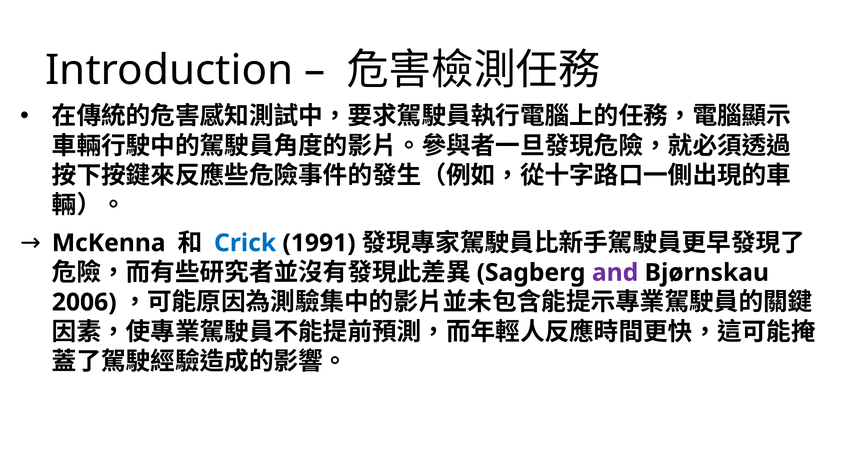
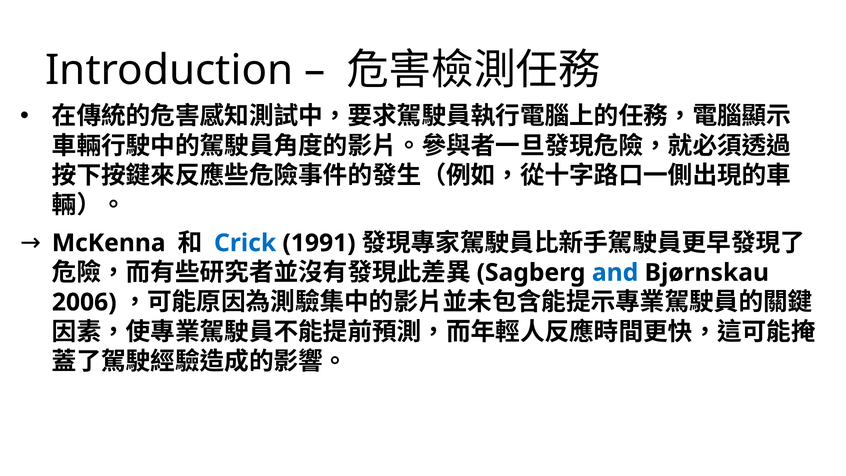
and colour: purple -> blue (615, 273)
